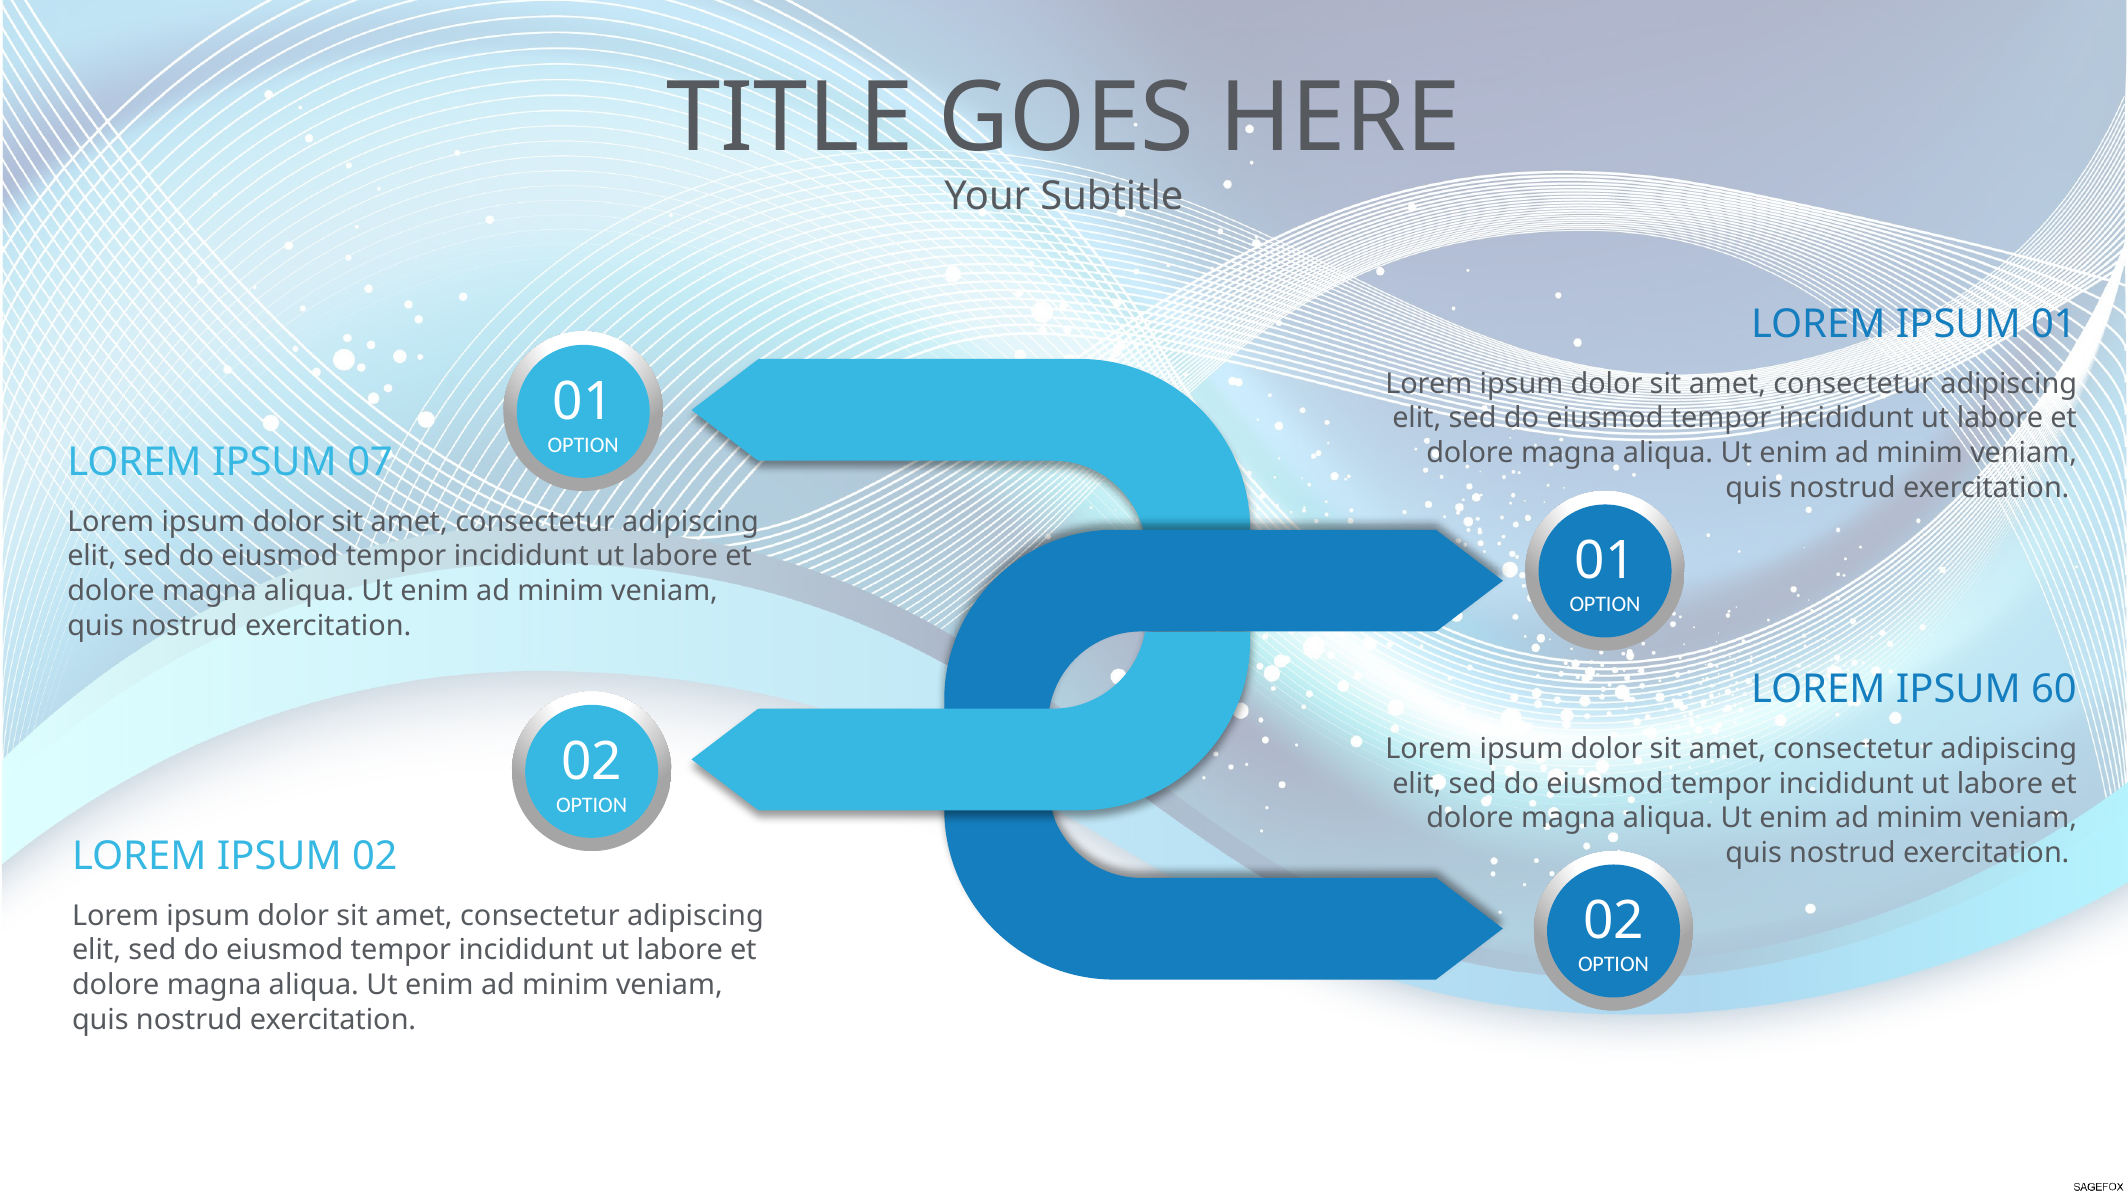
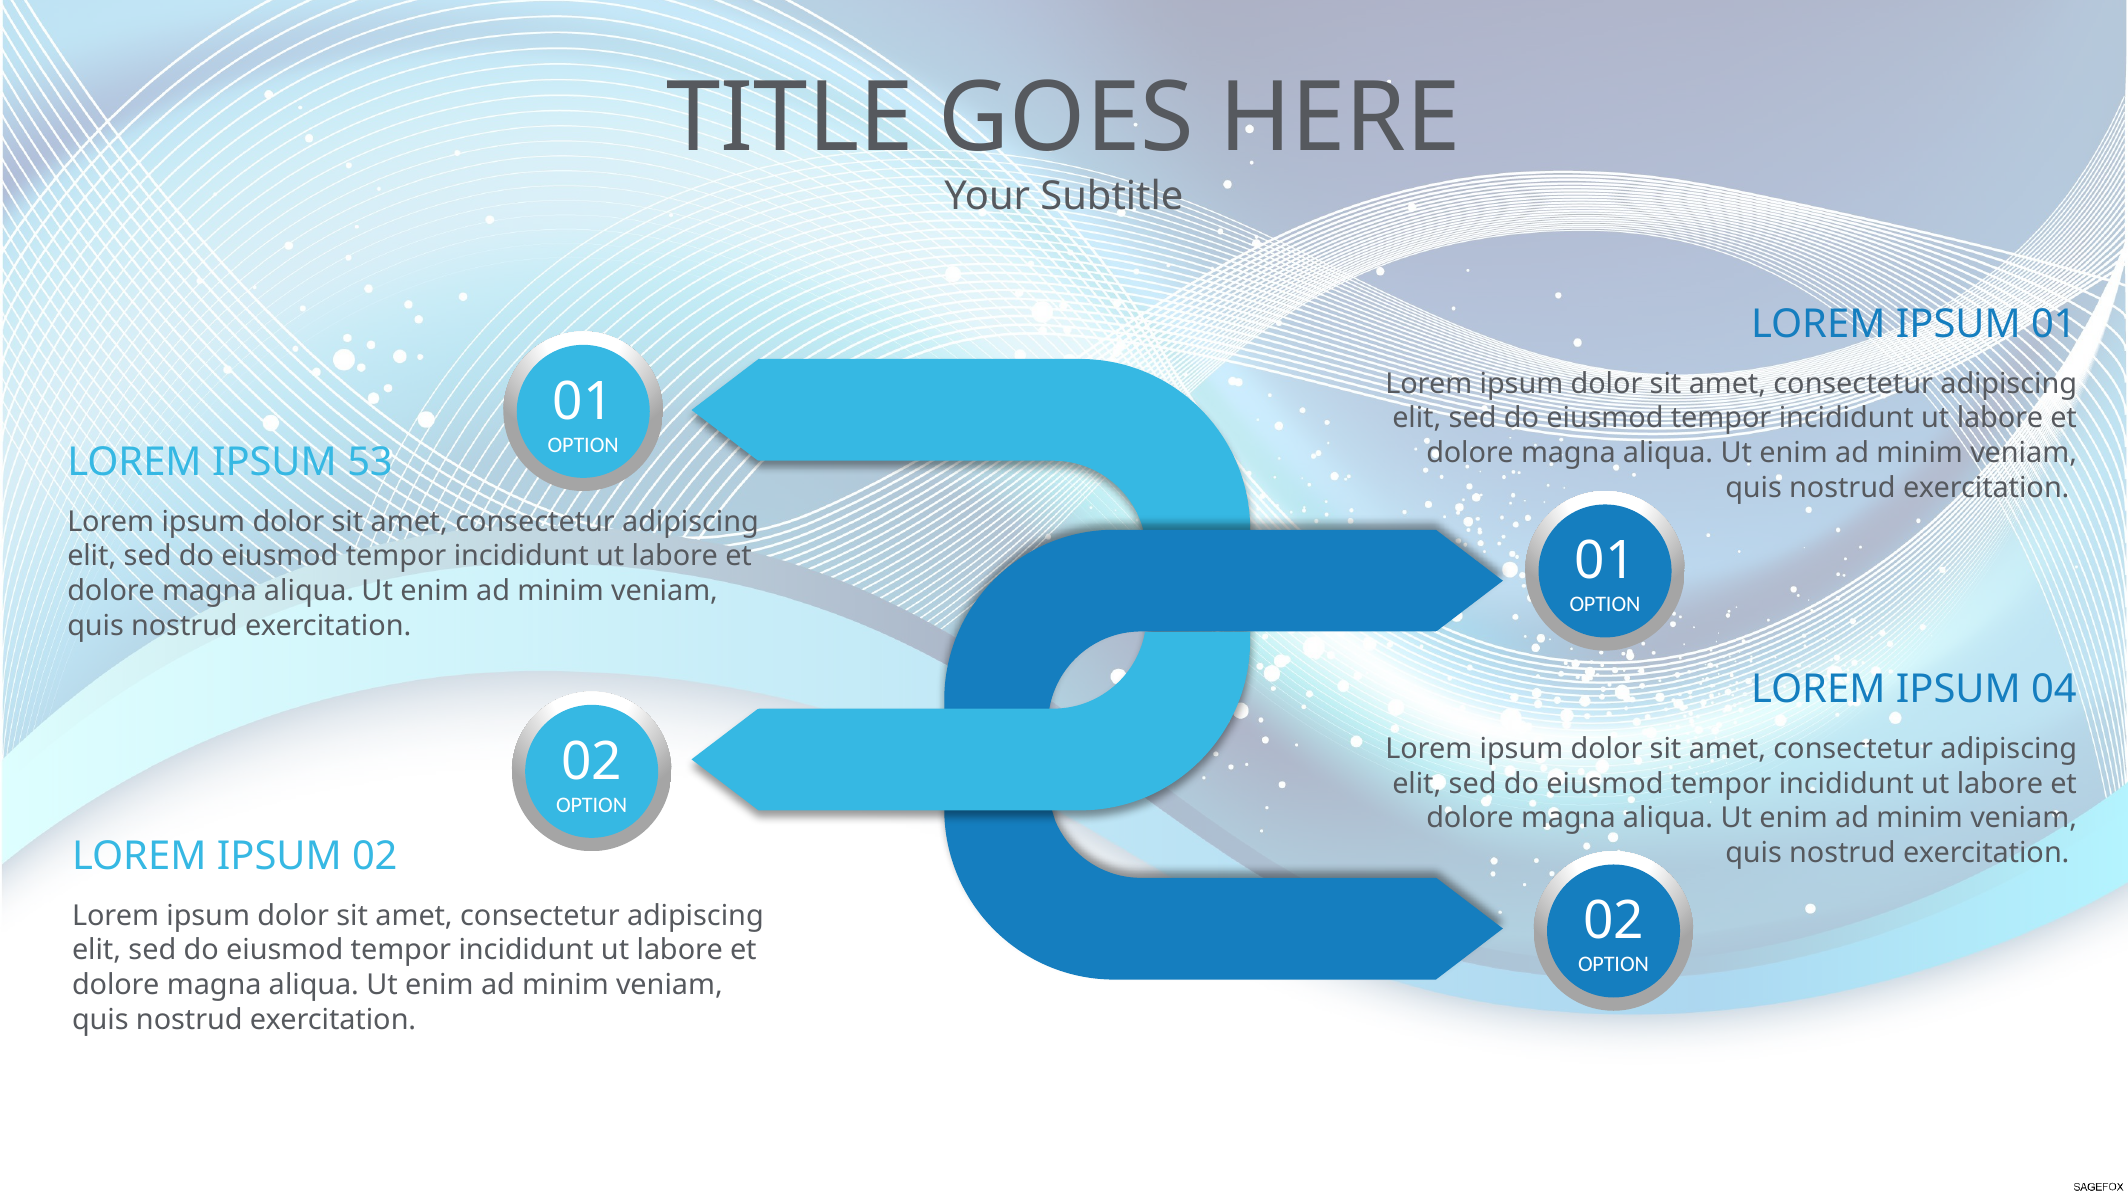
07: 07 -> 53 (370, 463)
60: 60 -> 04 (2054, 690)
